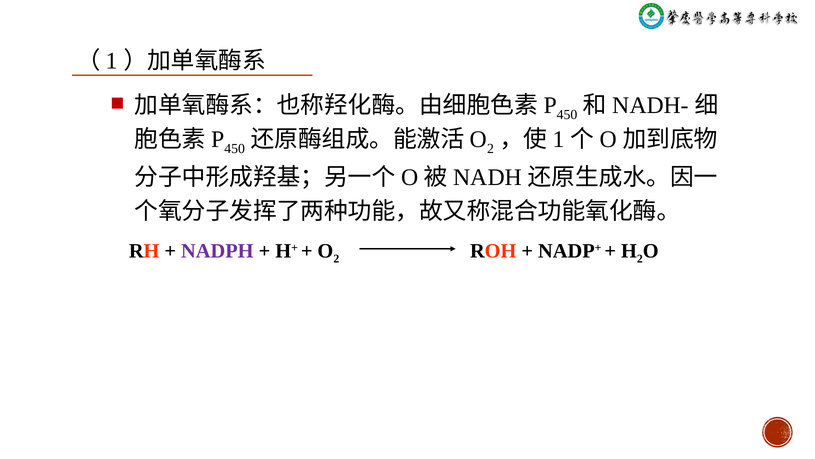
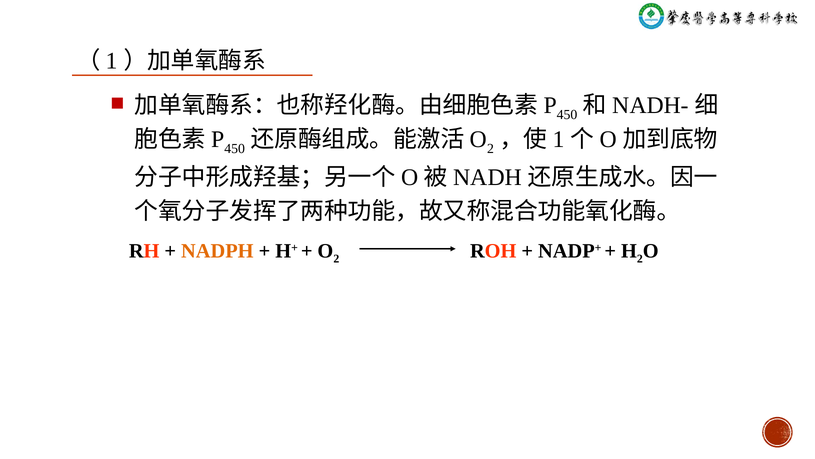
NADPH colour: purple -> orange (217, 251)
